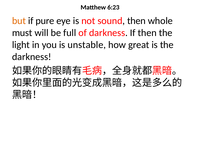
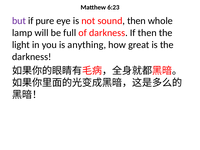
but colour: orange -> purple (19, 21)
must: must -> lamp (22, 33)
unstable: unstable -> anything (87, 45)
